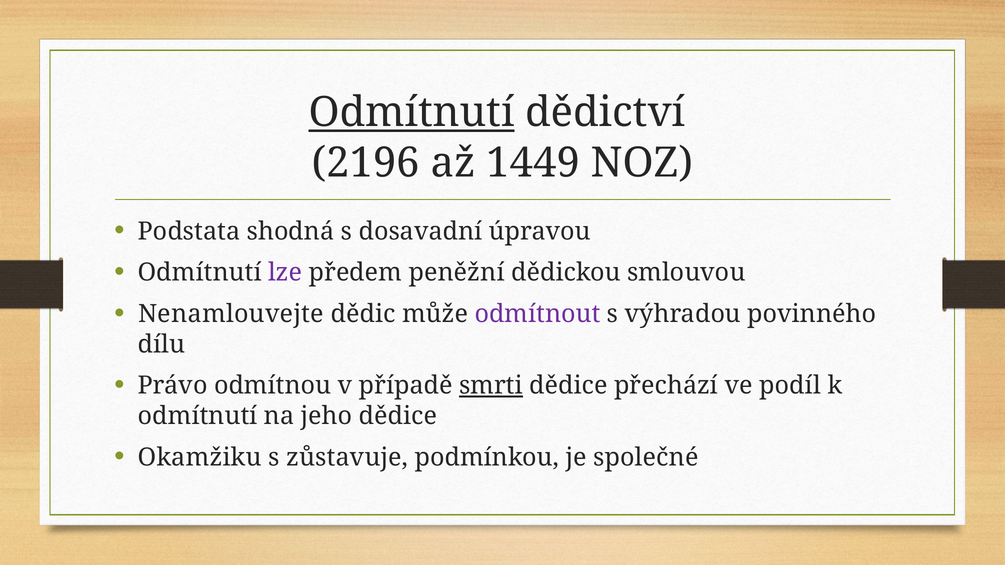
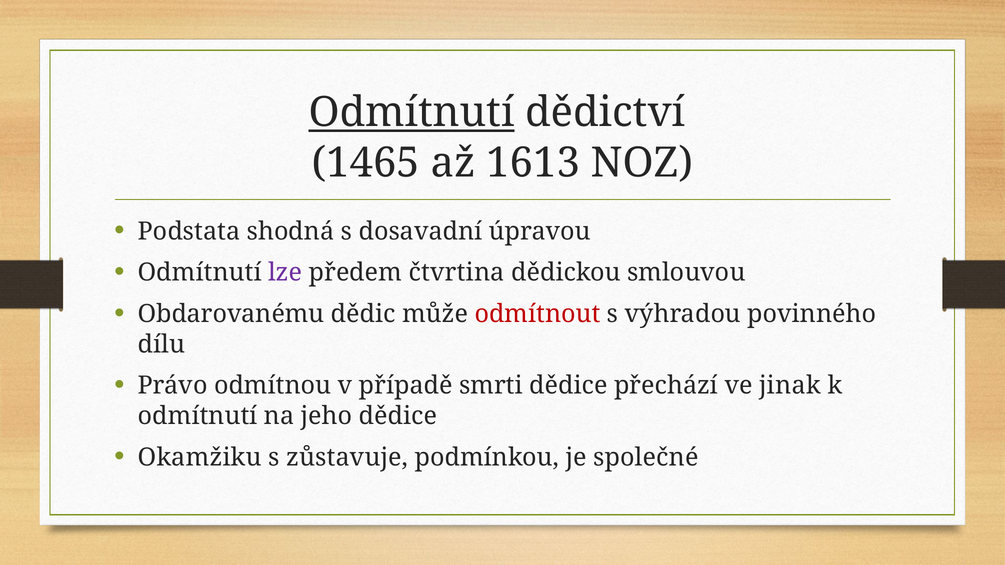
2196: 2196 -> 1465 (366, 163)
1449: 1449 -> 1613 (533, 163)
peněžní: peněžní -> čtvrtina (457, 273)
Nenamlouvejte: Nenamlouvejte -> Obdarovanému (231, 314)
odmítnout colour: purple -> red (538, 314)
smrti underline: present -> none (491, 386)
podíl: podíl -> jinak (790, 386)
